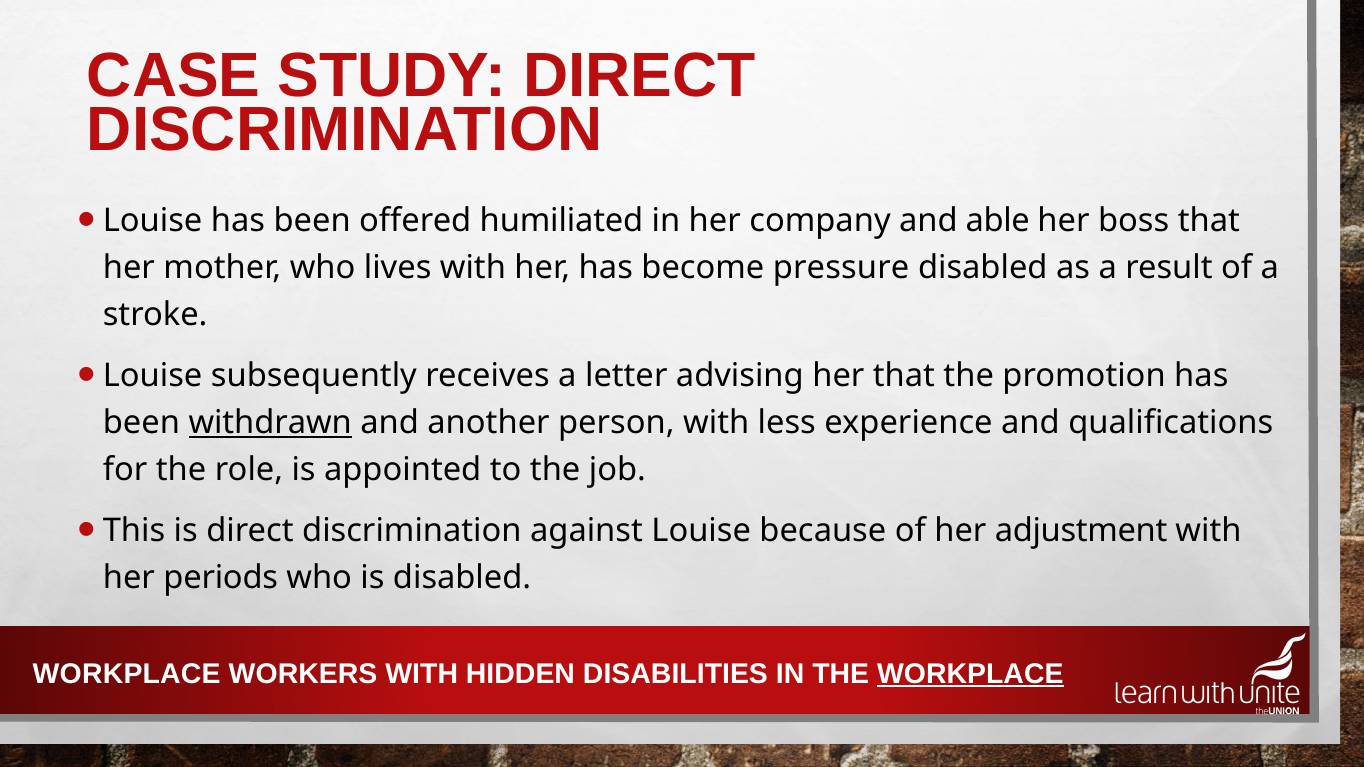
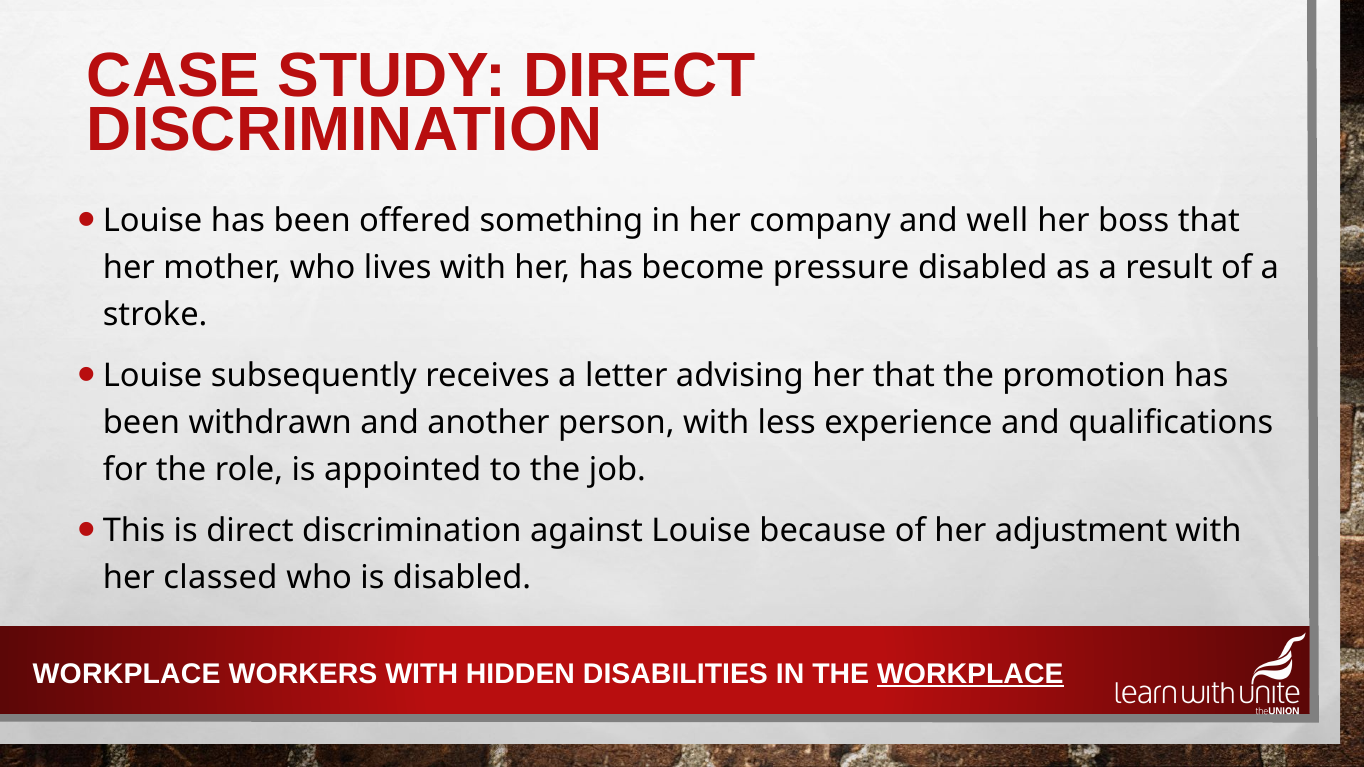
humiliated: humiliated -> something (562, 221)
able: able -> well (997, 221)
withdrawn underline: present -> none (270, 423)
periods: periods -> classed (220, 578)
